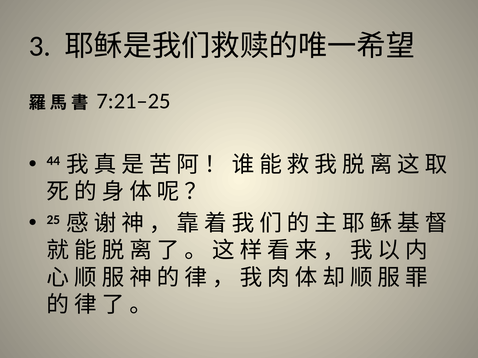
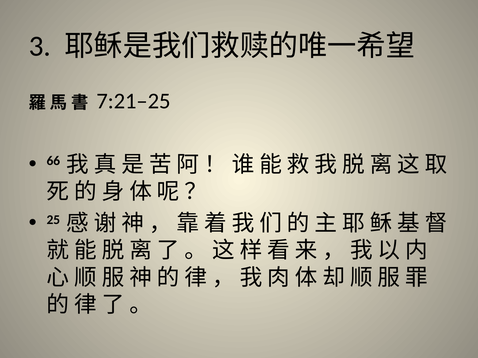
44: 44 -> 66 (53, 161)
